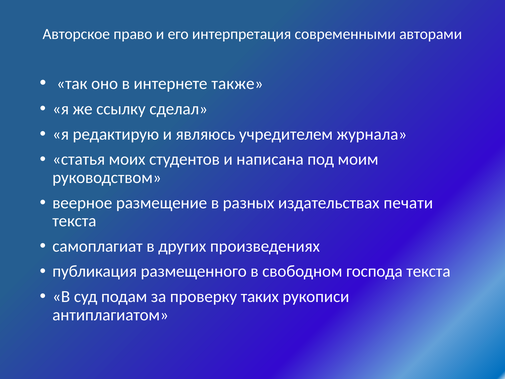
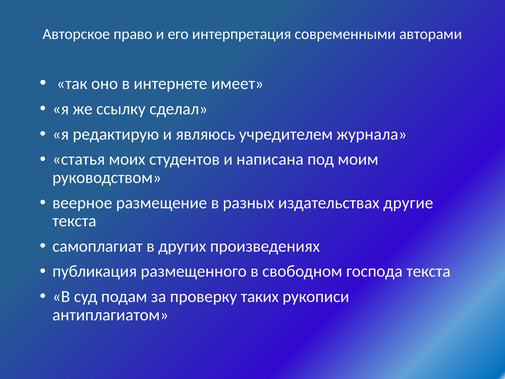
также: также -> имеет (237, 83)
печати: печати -> другие (408, 203)
